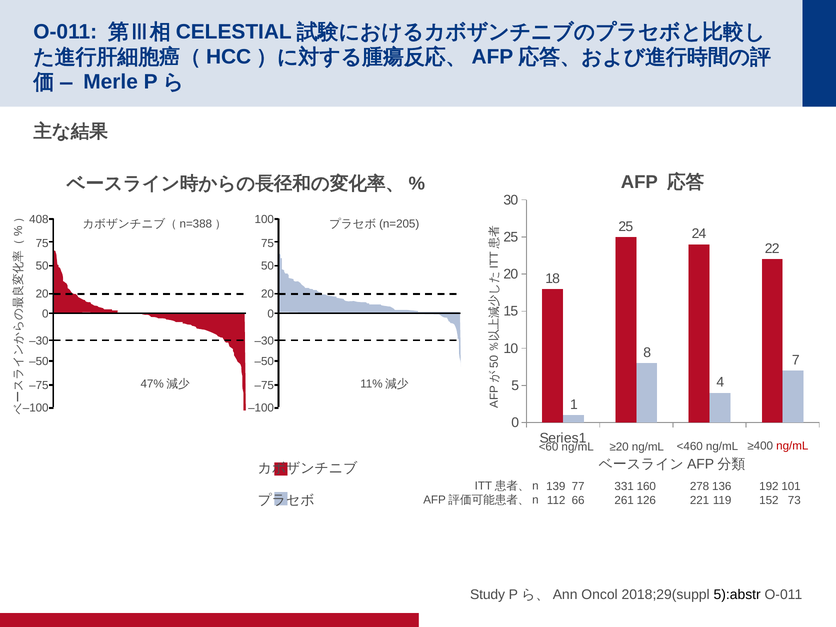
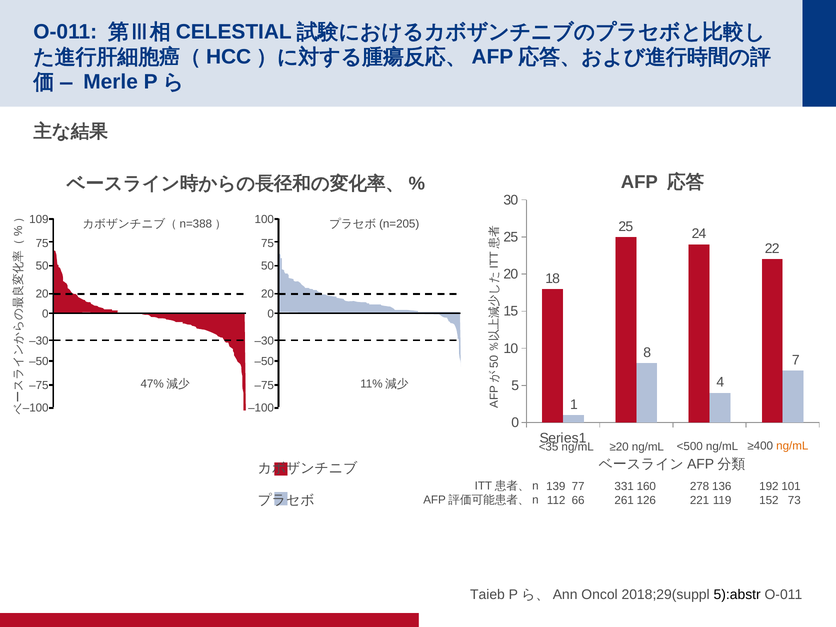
408: 408 -> 109 (39, 219)
<460: <460 -> <500 (690, 446)
ng/mL colour: red -> orange (792, 446)
<60: <60 -> <35 (549, 447)
Study: Study -> Taieb (487, 594)
